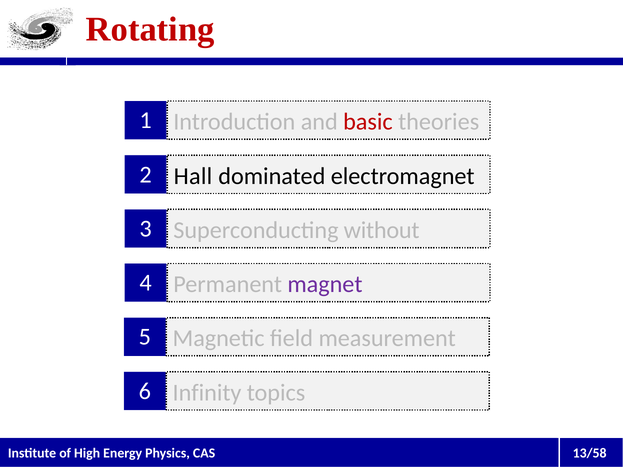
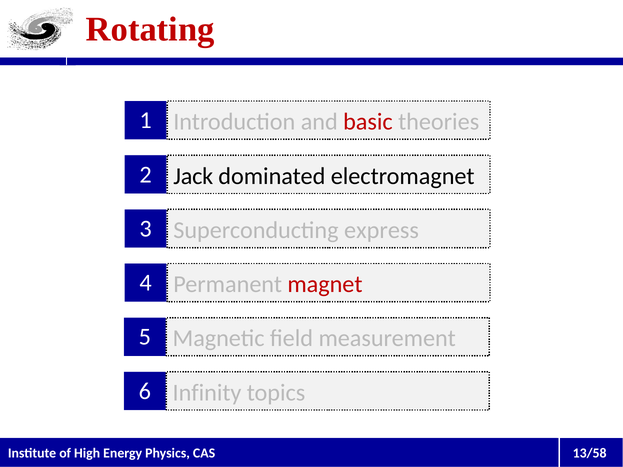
Hall: Hall -> Jack (193, 176)
without: without -> express (382, 230)
magnet colour: purple -> red (325, 284)
